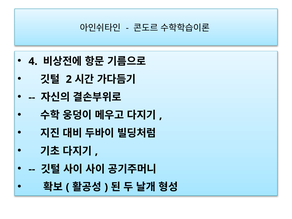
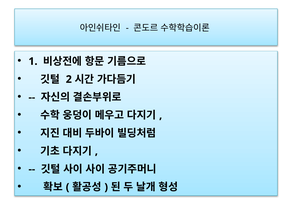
4: 4 -> 1 (33, 61)
